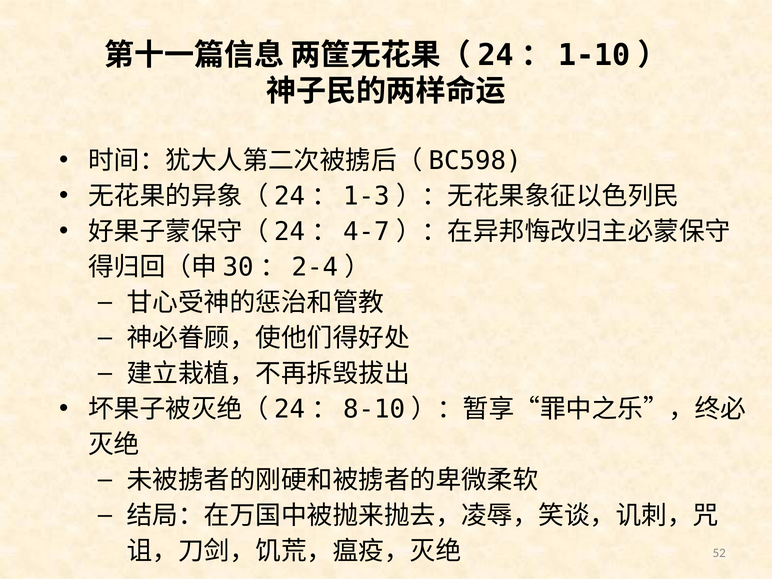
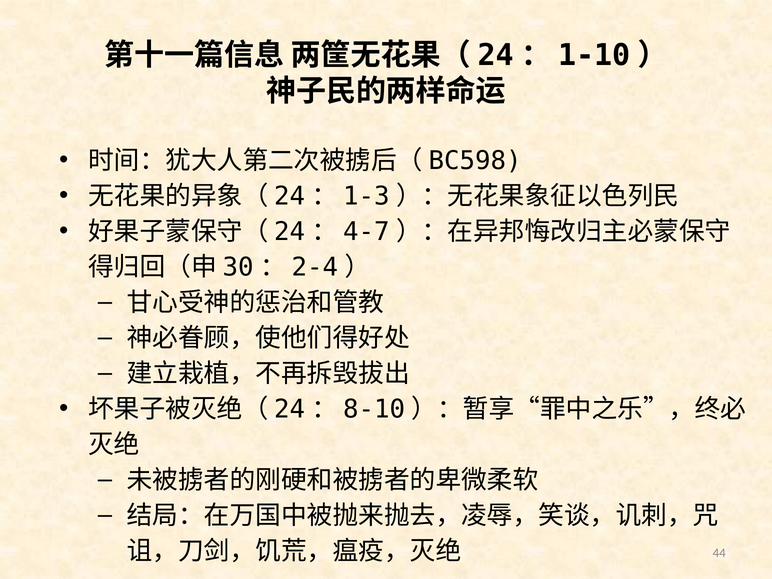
52: 52 -> 44 (719, 553)
